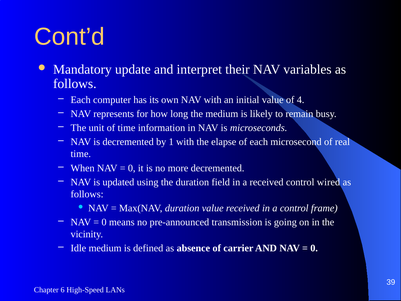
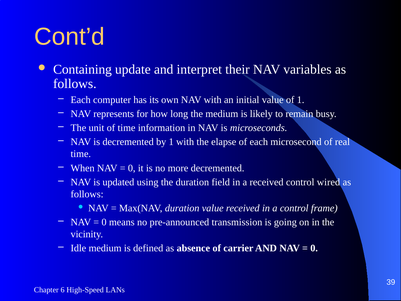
Mandatory: Mandatory -> Containing (82, 69)
of 4: 4 -> 1 (301, 100)
